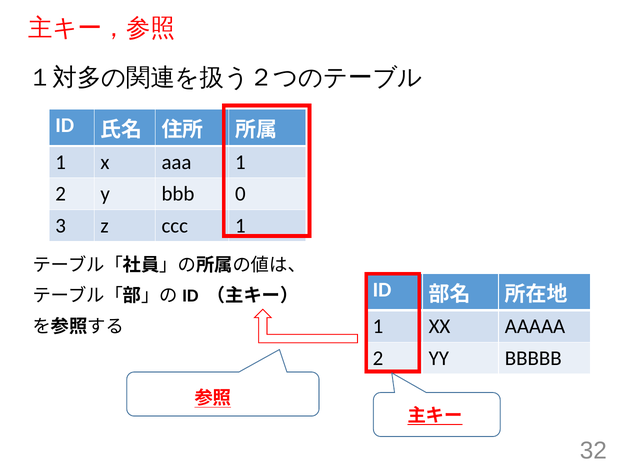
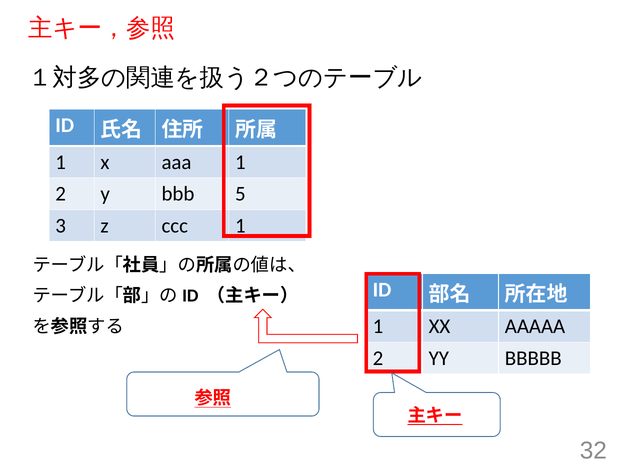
0: 0 -> 5 (240, 194)
